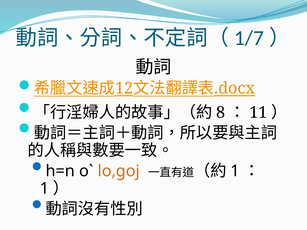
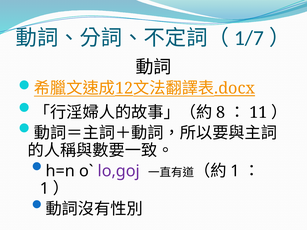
lo,goj colour: orange -> purple (119, 171)
